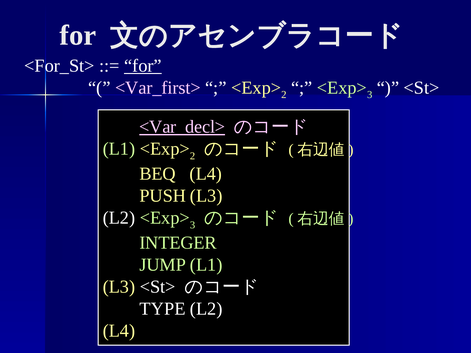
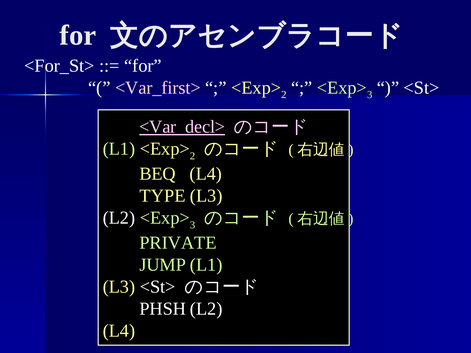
for underline: present -> none (143, 66)
PUSH: PUSH -> TYPE (163, 196)
INTEGER: INTEGER -> PRIVATE (178, 243)
TYPE: TYPE -> PHSH (163, 309)
